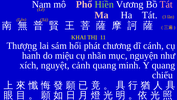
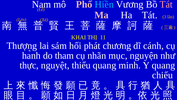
Hiền colour: light green -> light blue (104, 4)
miệu: miệu -> tham (64, 55)
xích: xích -> thực (29, 65)
cảnh: cảnh -> thiểu (81, 65)
